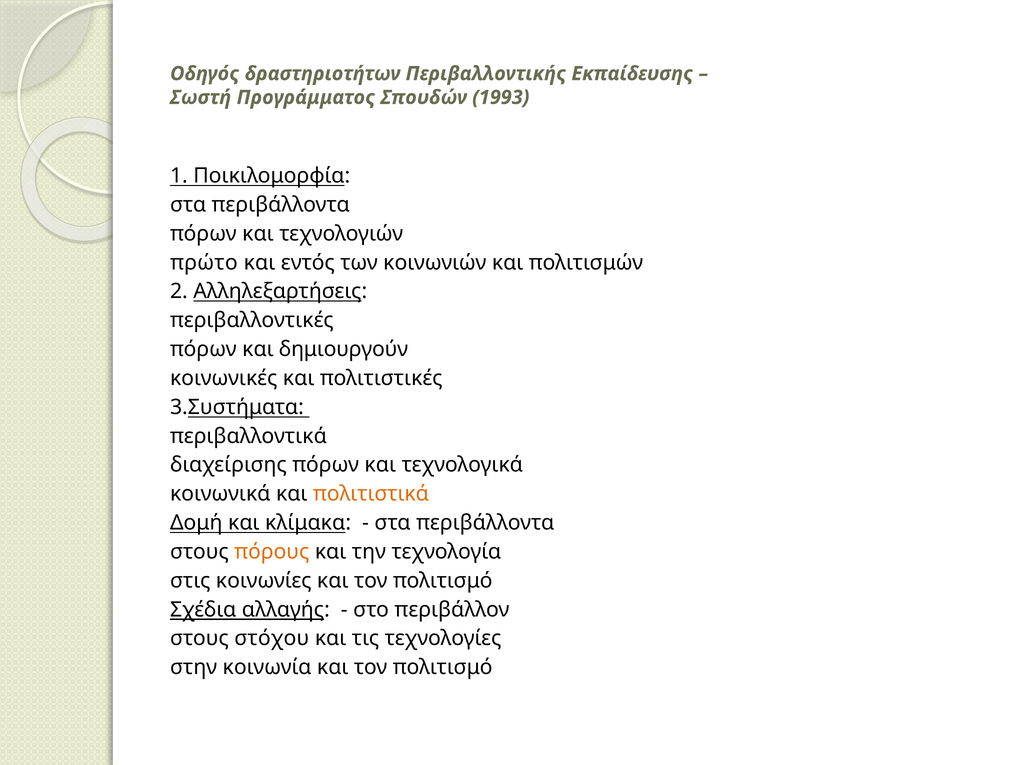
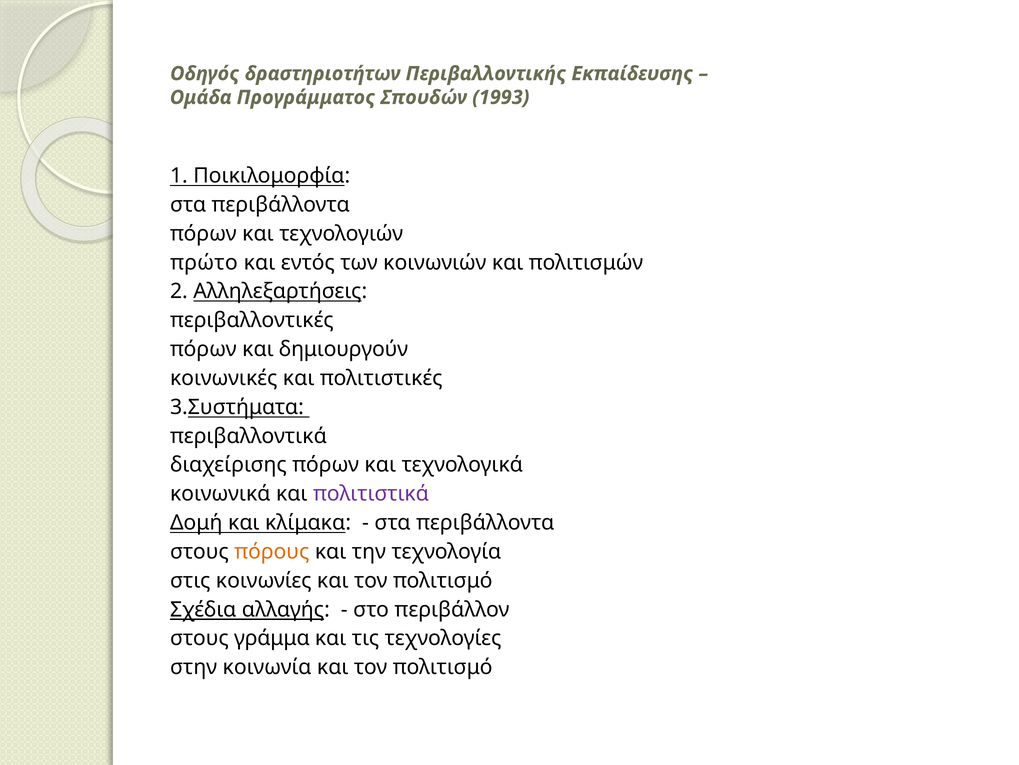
Σωστή: Σωστή -> Ομάδα (201, 97)
πολιτιστικά colour: orange -> purple (371, 493)
στόχου: στόχου -> γράμμα (272, 638)
